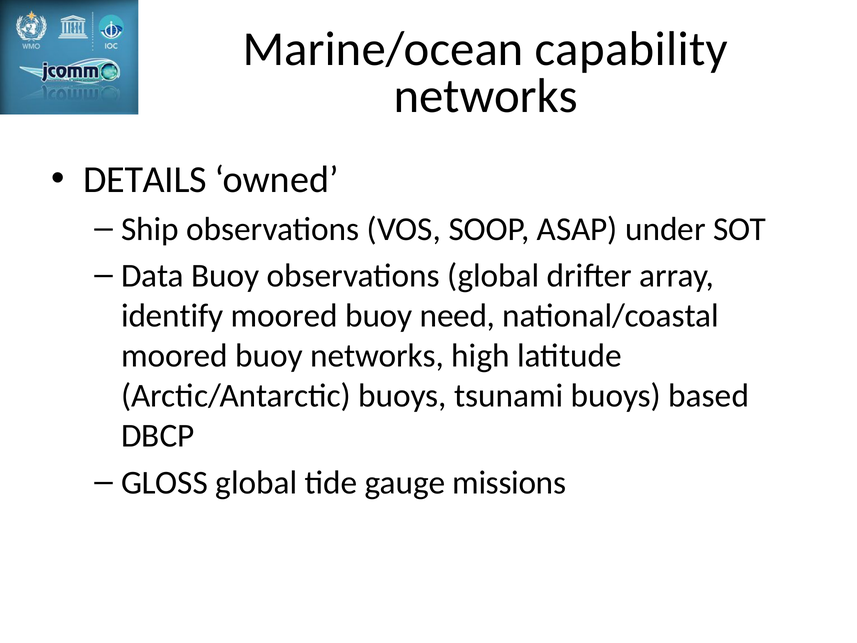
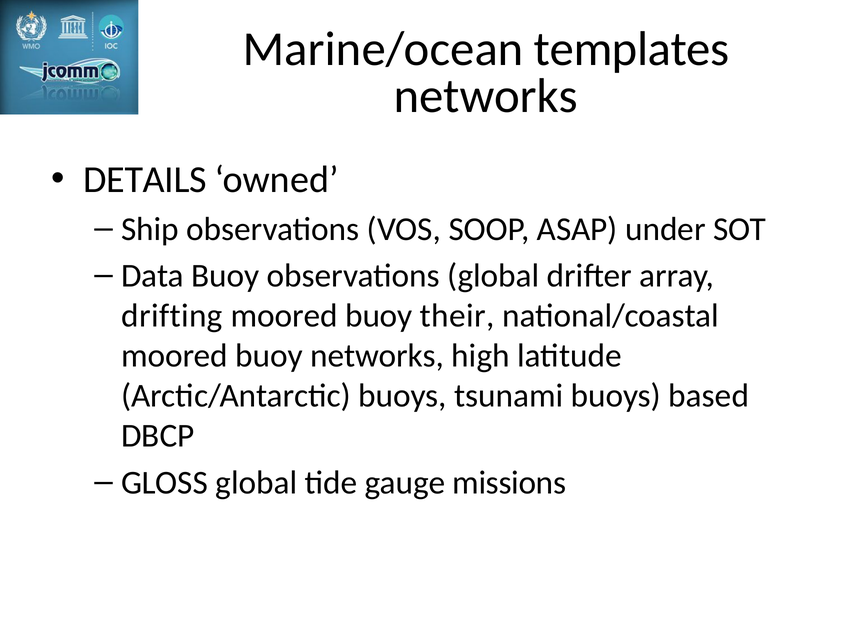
capability: capability -> templates (632, 49)
identify: identify -> drifting (172, 316)
need: need -> their (457, 316)
